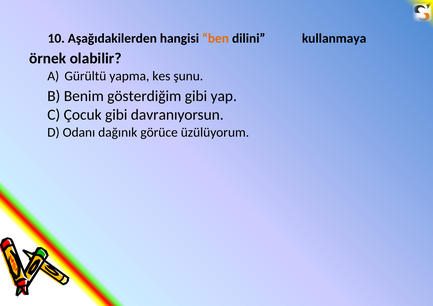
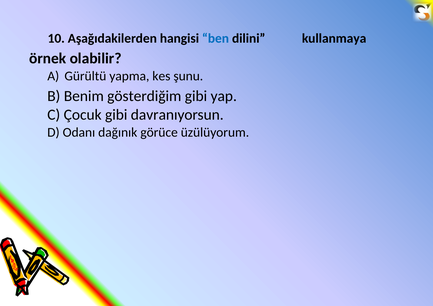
ben colour: orange -> blue (216, 38)
